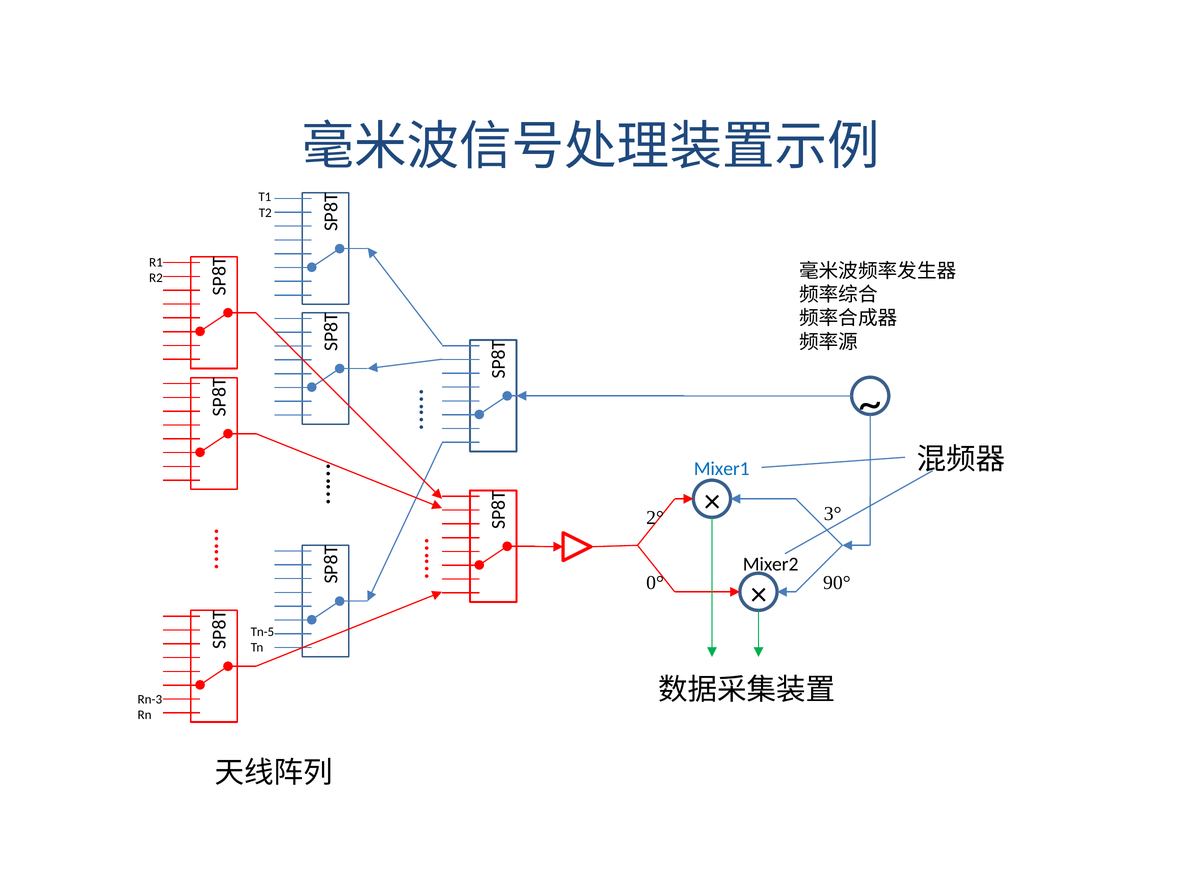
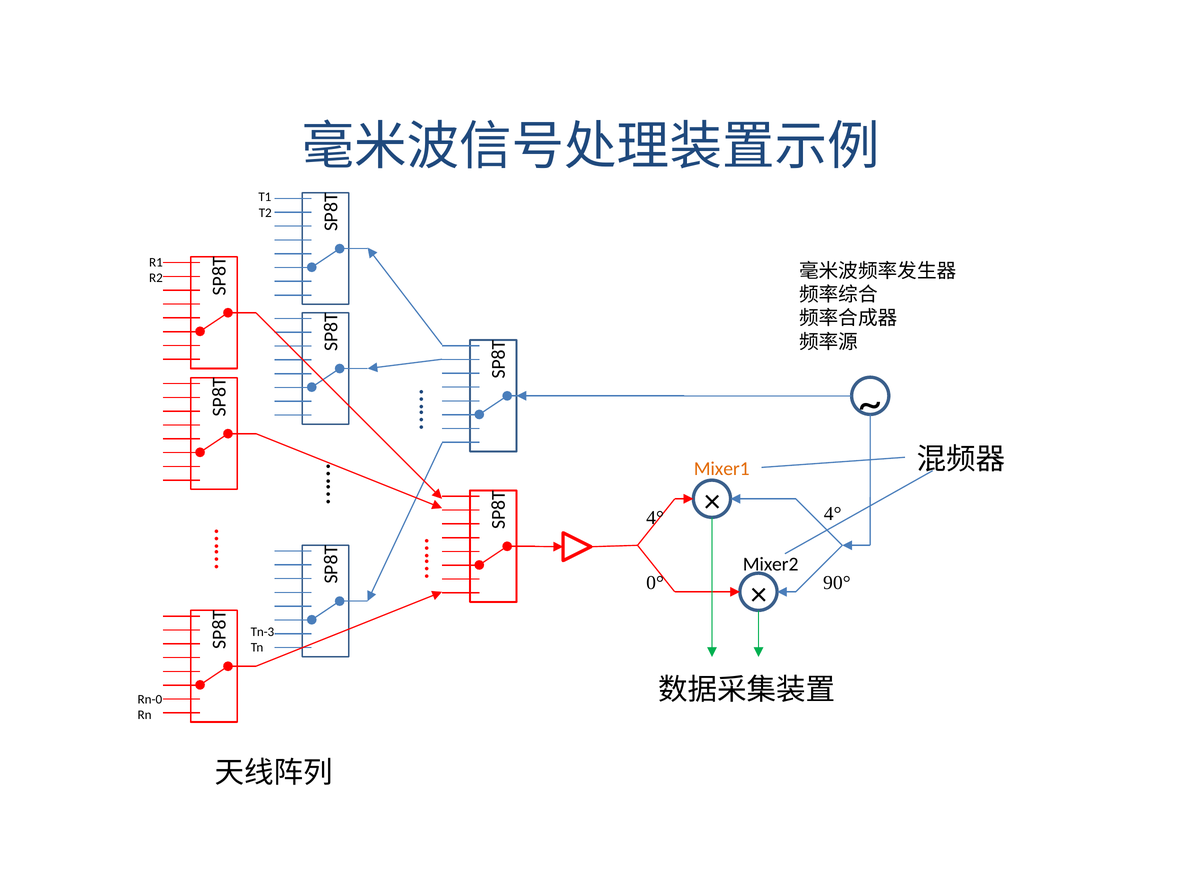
Mixer1 colour: blue -> orange (722, 469)
3°: 3° -> 4° (833, 514)
2°: 2° -> 4° (655, 518)
Tn-5: Tn-5 -> Tn-3 (262, 632)
Rn-3: Rn-3 -> Rn-0 (150, 700)
